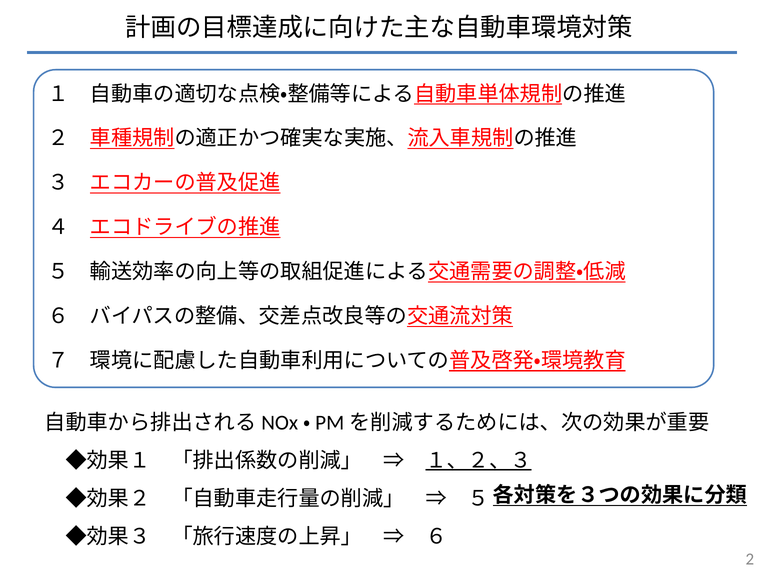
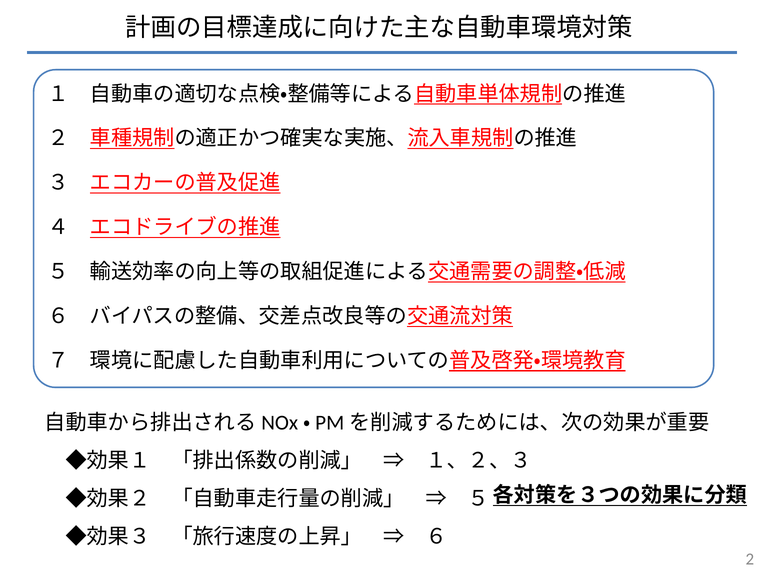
１、２、３ underline: present -> none (478, 460)
